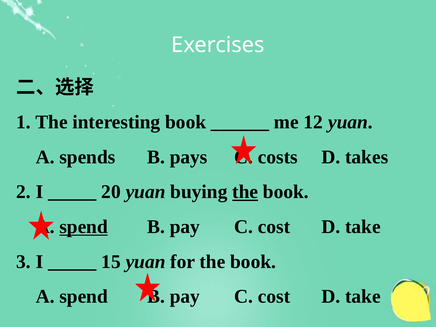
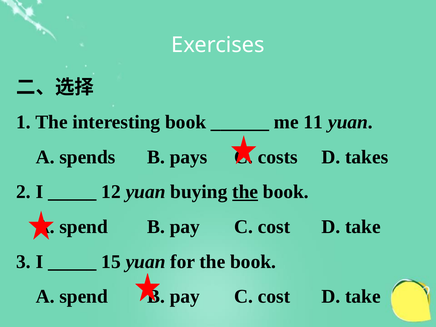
12: 12 -> 11 (313, 122)
20: 20 -> 12 (111, 192)
spend underline: present -> none (84, 227)
